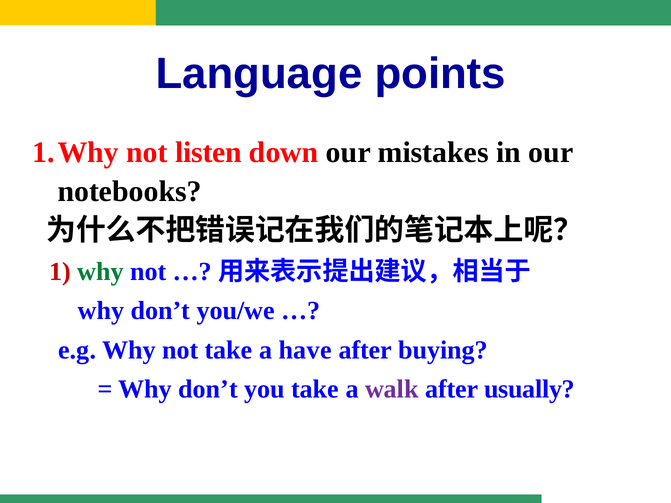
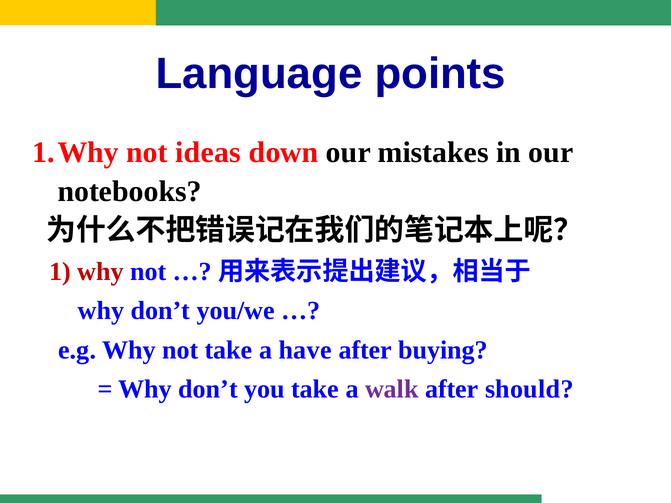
listen: listen -> ideas (208, 152)
why colour: green -> red (101, 272)
usually: usually -> should (529, 389)
